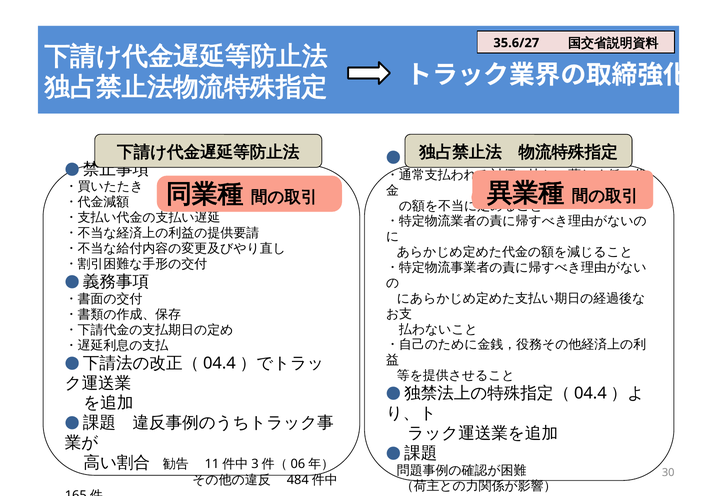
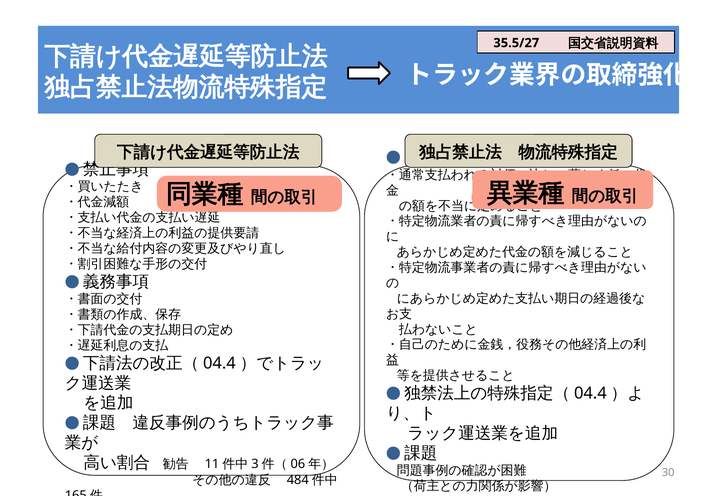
35.6/27: 35.6/27 -> 35.5/27 (516, 43)
